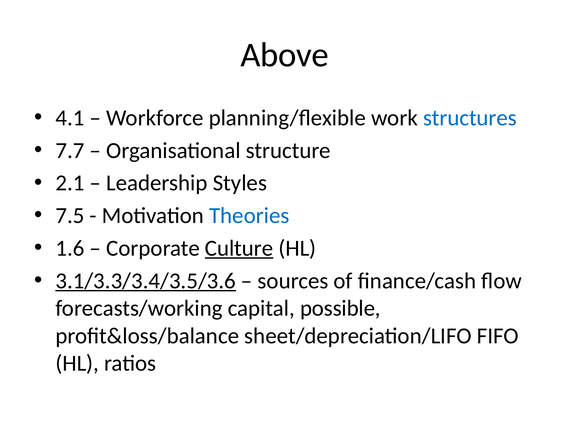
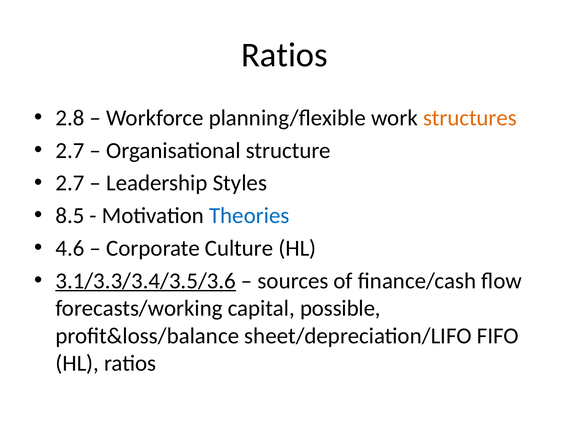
Above: Above -> Ratios (284, 55)
4.1: 4.1 -> 2.8 (70, 118)
structures colour: blue -> orange (470, 118)
7.7: 7.7 -> 2.7 (70, 150)
2.1: 2.1 -> 2.7 (70, 183)
7.5: 7.5 -> 8.5 (70, 215)
1.6: 1.6 -> 4.6 (70, 248)
Culture underline: present -> none (239, 248)
